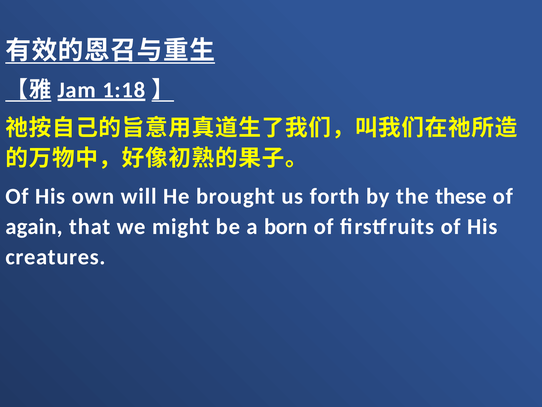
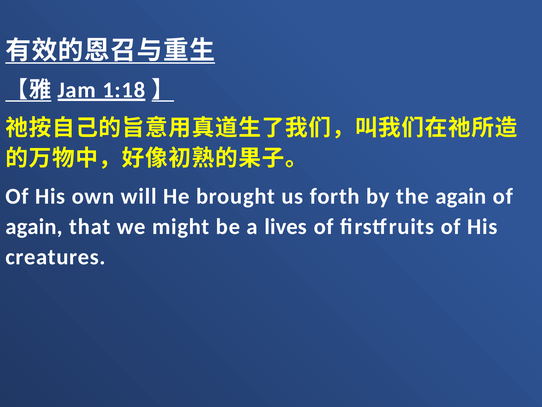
the these: these -> again (461, 196)
born: born -> lives (286, 226)
